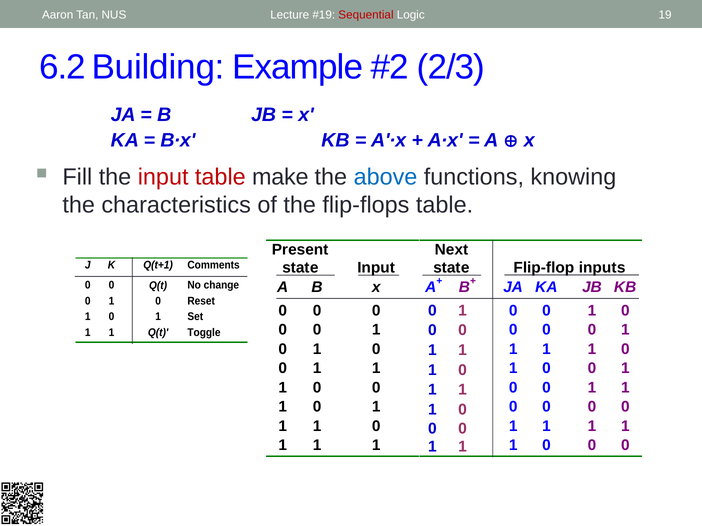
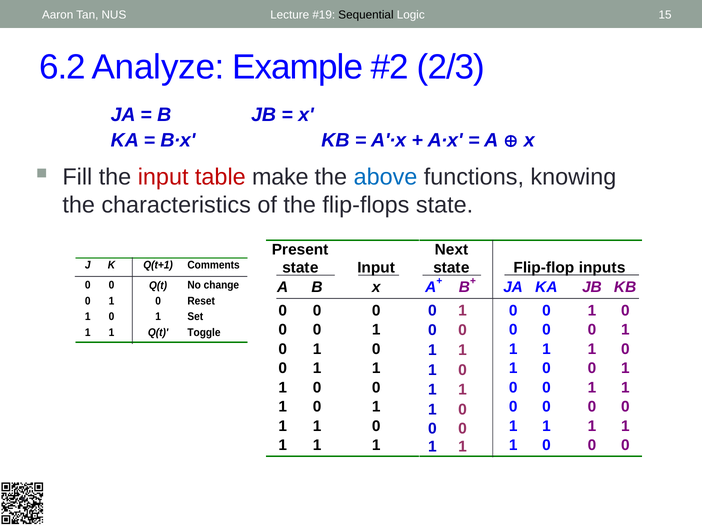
Sequential colour: red -> black (366, 15)
19: 19 -> 15 (665, 15)
Building: Building -> Analyze (158, 67)
flip-flops table: table -> state (445, 205)
